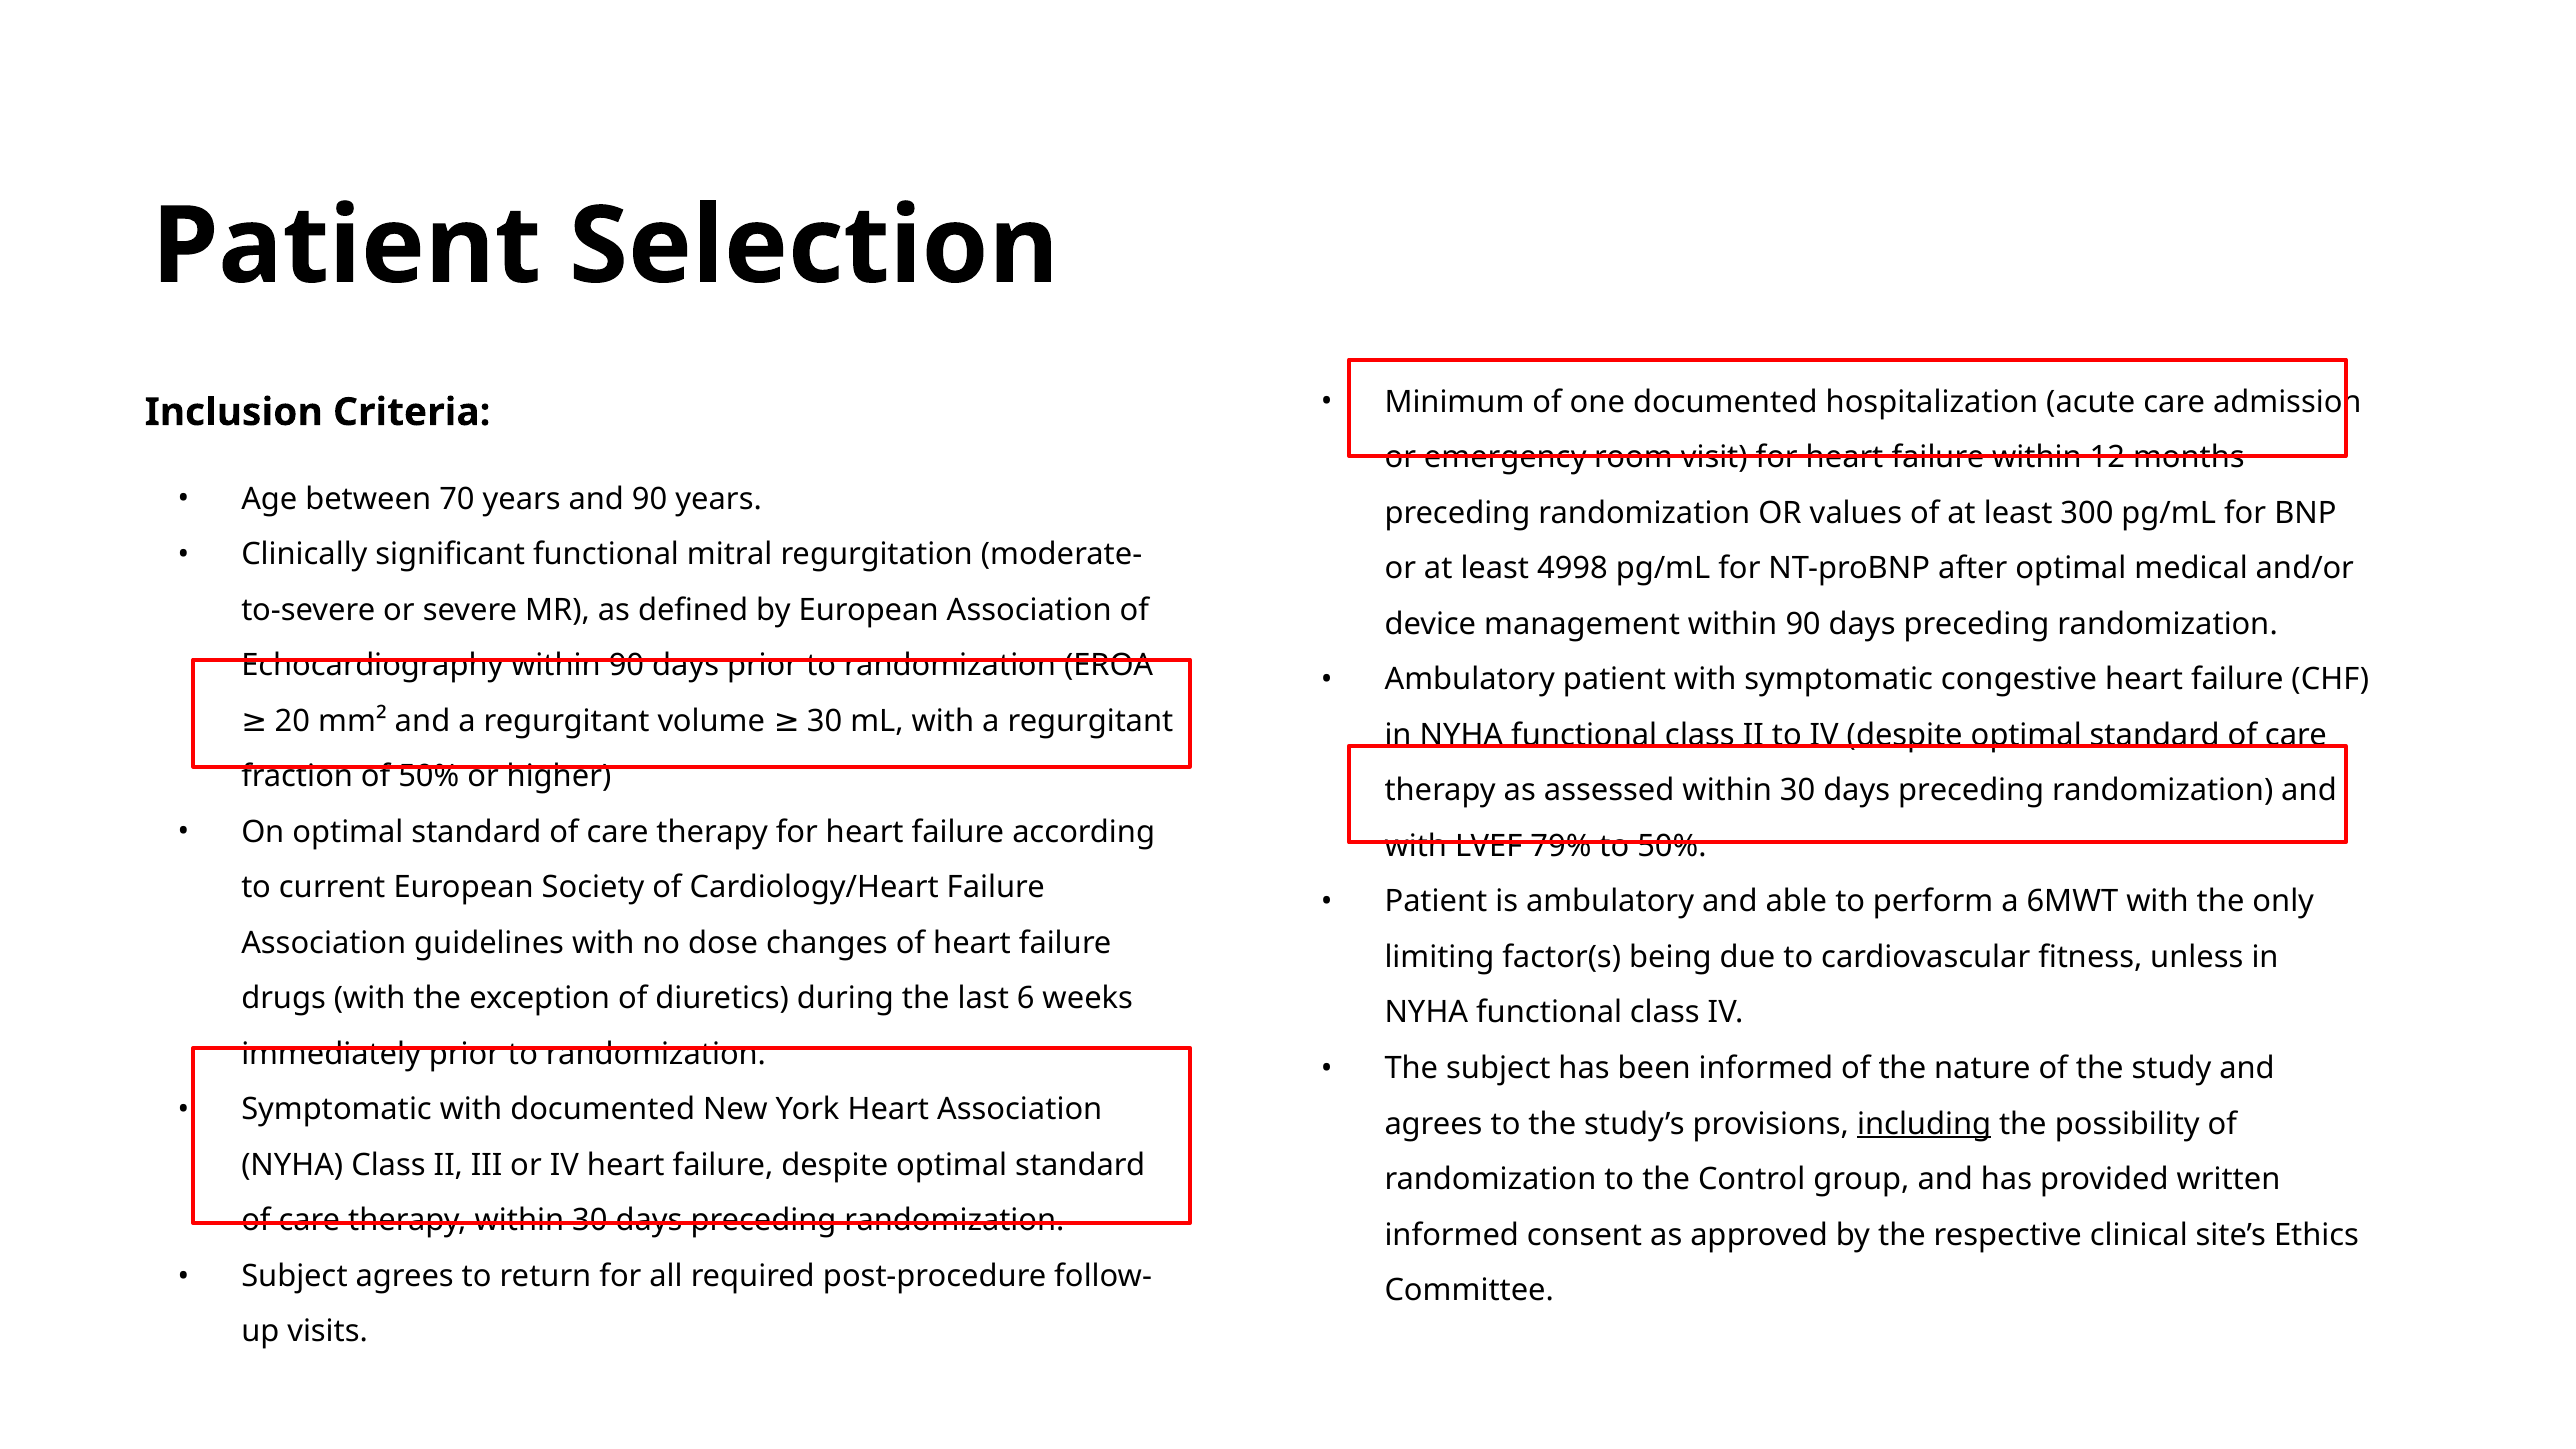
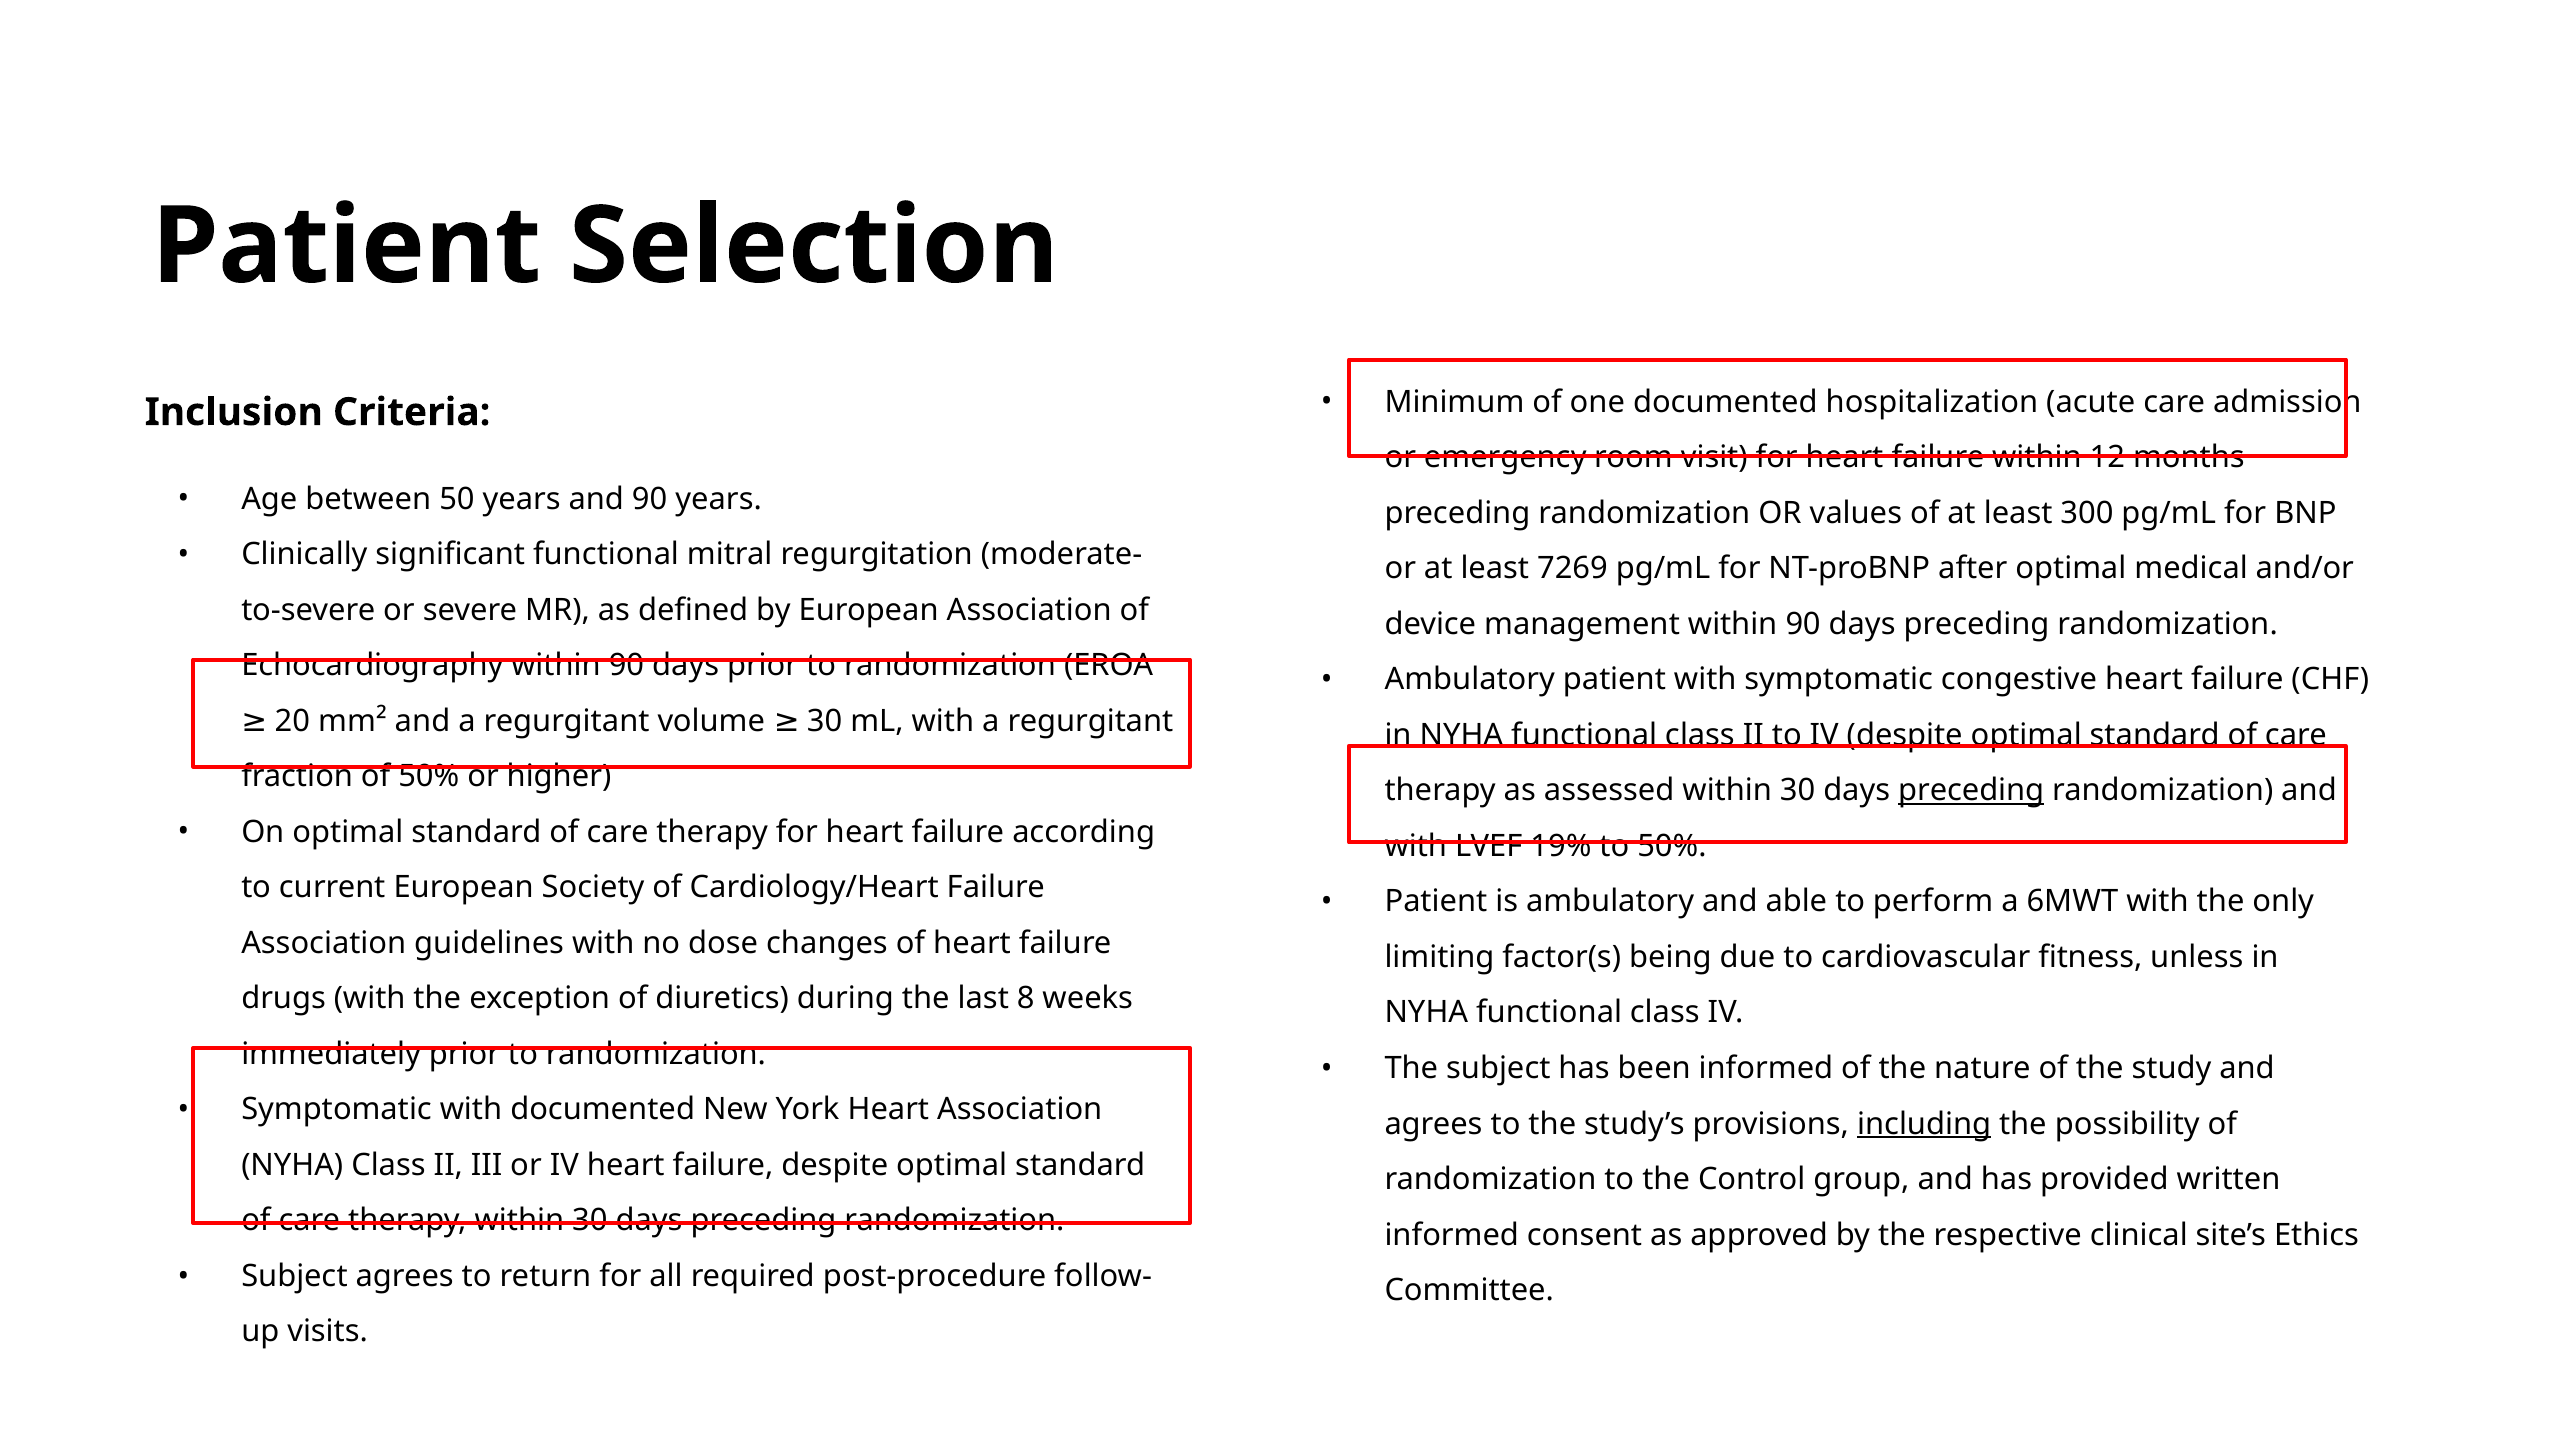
70: 70 -> 50 (457, 499)
4998: 4998 -> 7269 (1572, 569)
preceding underline: none -> present (1971, 791)
79%: 79% -> 19% (1561, 846)
6: 6 -> 8 (1026, 999)
